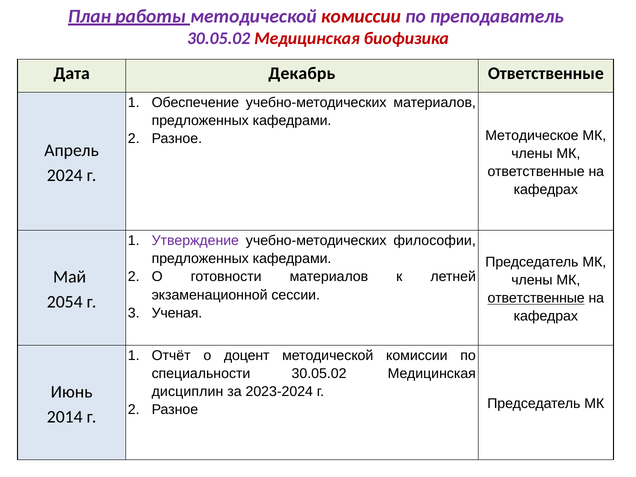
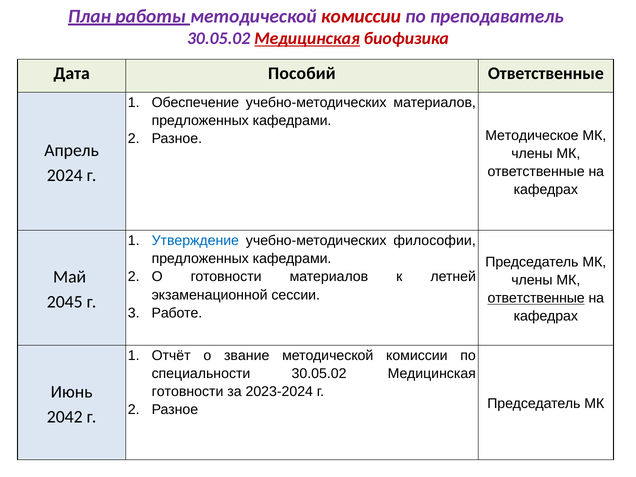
Медицинская underline: none -> present (307, 38)
Декабрь: Декабрь -> Пособий (302, 74)
Утверждение colour: purple -> blue (195, 241)
2054: 2054 -> 2045 (65, 302)
Ученая: Ученая -> Работе (177, 313)
доцент: доцент -> звание (247, 356)
дисциплин: дисциплин -> готовности (188, 392)
2014: 2014 -> 2042 (65, 417)
